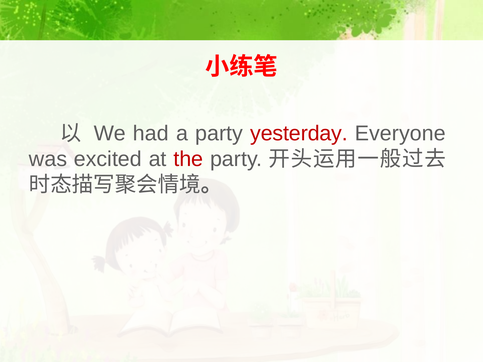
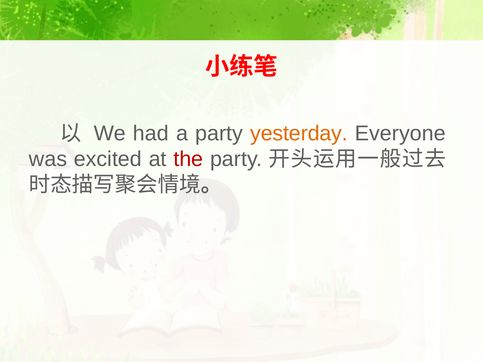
yesterday colour: red -> orange (299, 133)
